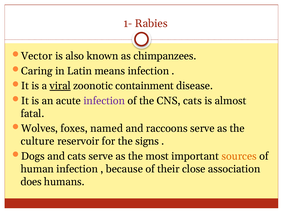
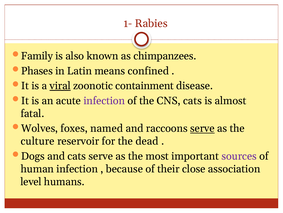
Vector: Vector -> Family (37, 56)
Caring: Caring -> Phases (37, 71)
means infection: infection -> confined (148, 71)
serve underline: none -> present (202, 128)
signs: signs -> dead (147, 141)
sources colour: orange -> purple (239, 156)
does: does -> level (31, 181)
